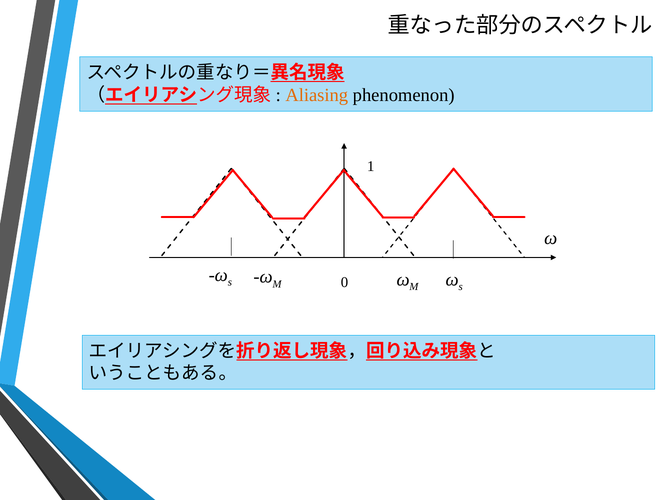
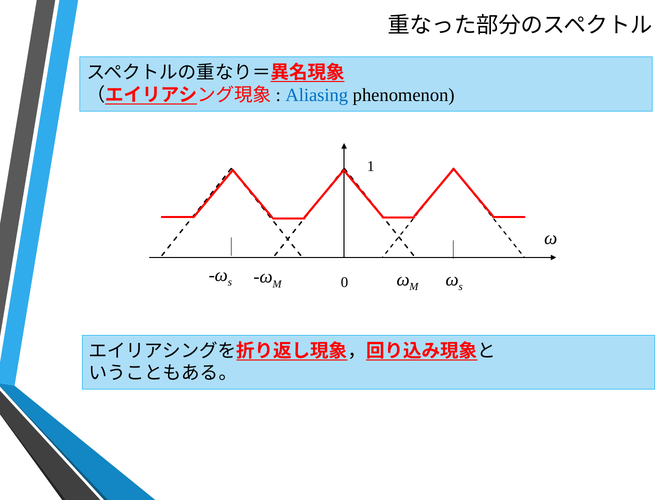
Aliasing colour: orange -> blue (317, 95)
